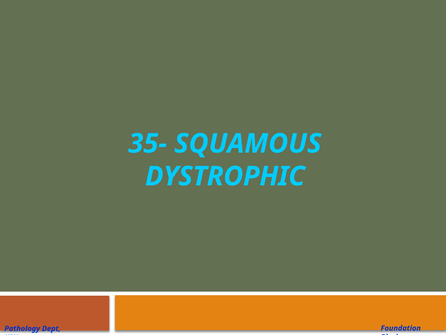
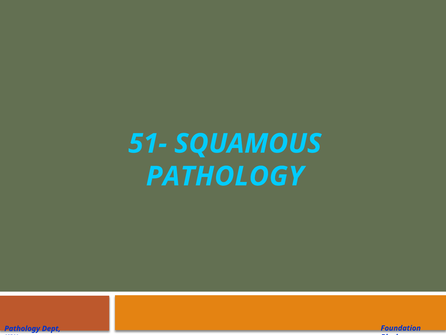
35-: 35- -> 51- (148, 143)
DYSTROPHIC: DYSTROPHIC -> PATHOLOGY (225, 176)
